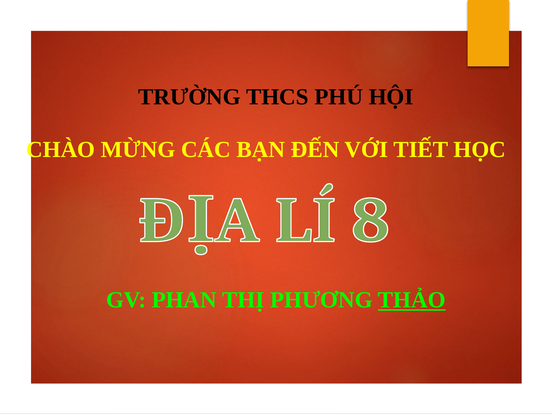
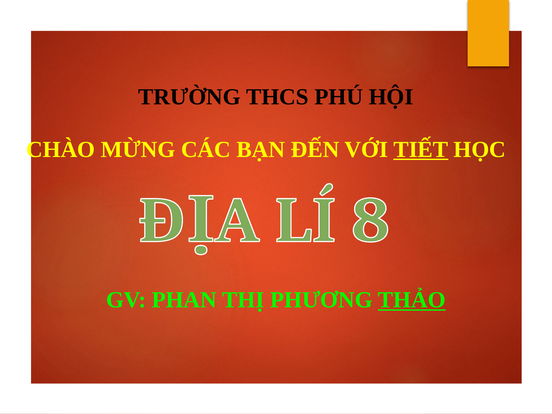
TIẾT underline: none -> present (421, 149)
